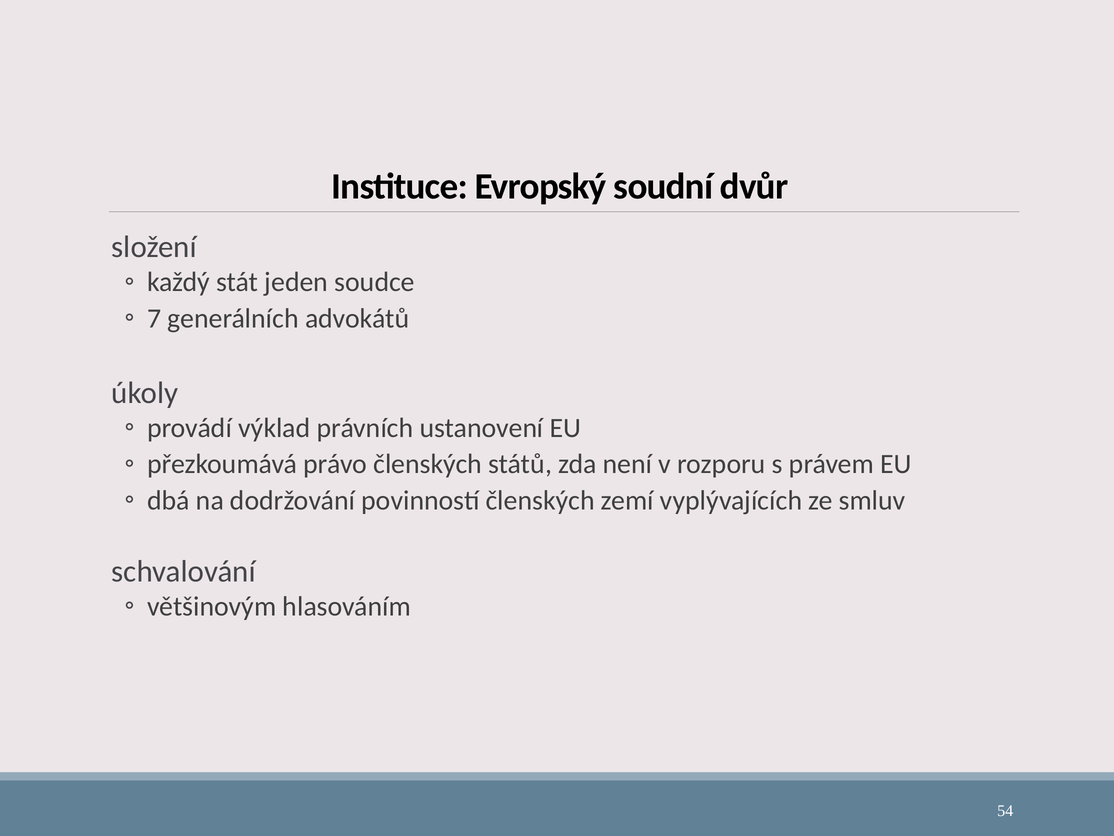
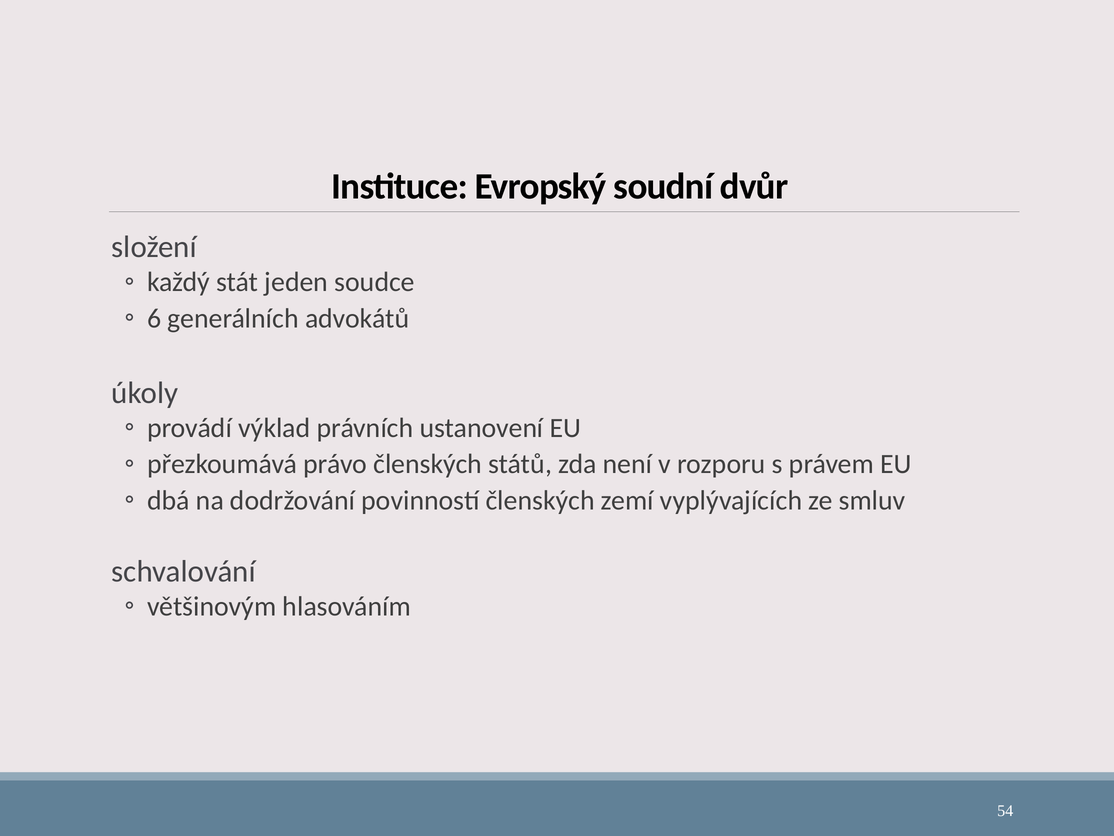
7: 7 -> 6 (154, 318)
